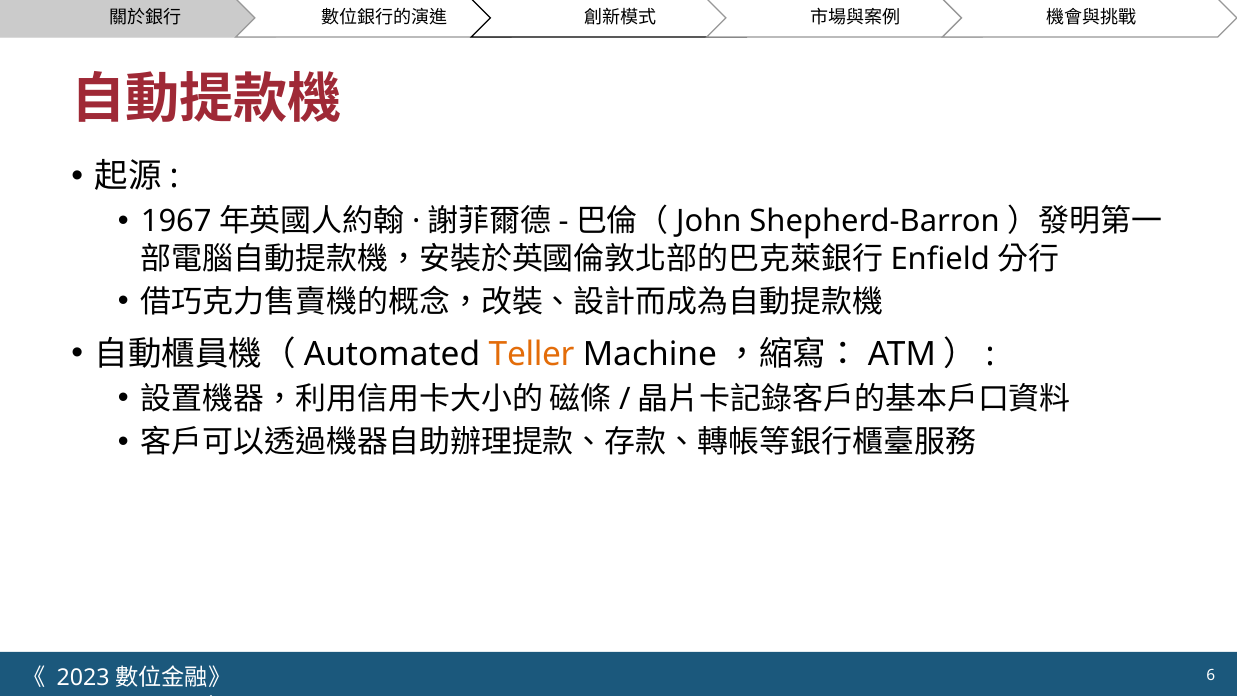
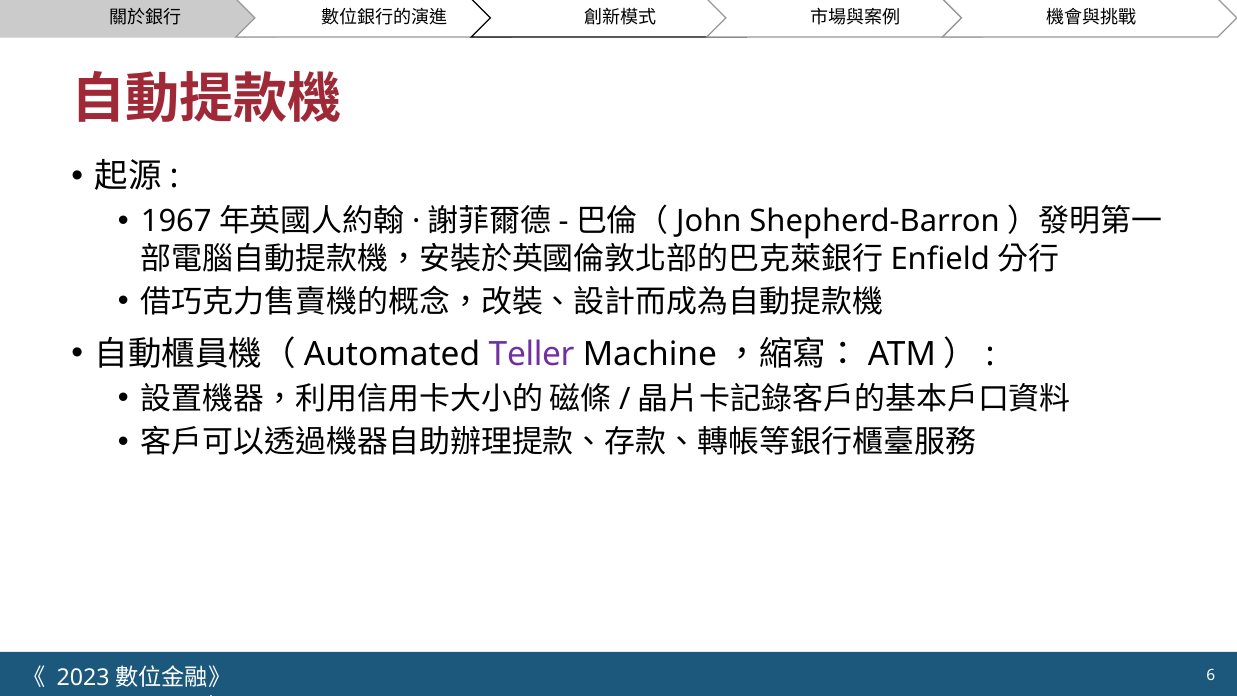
Teller colour: orange -> purple (532, 354)
